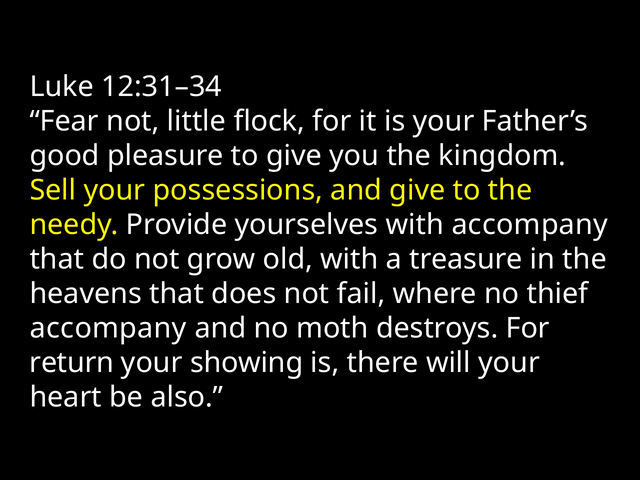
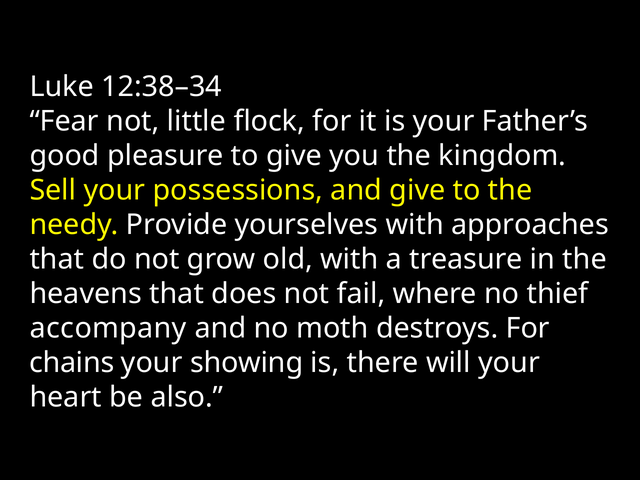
12:31–34: 12:31–34 -> 12:38–34 (162, 87)
with accompany: accompany -> approaches (530, 225)
return: return -> chains (72, 363)
